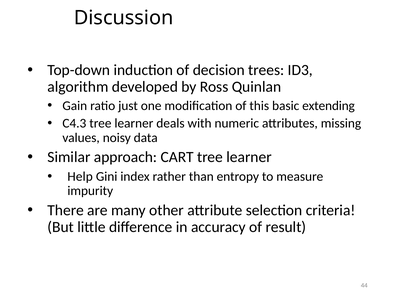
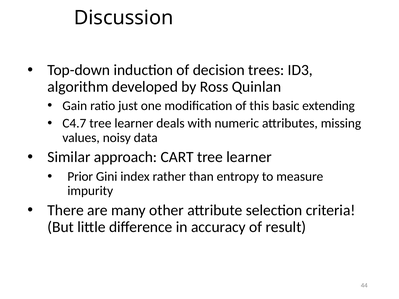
C4.3: C4.3 -> C4.7 (74, 123)
Help: Help -> Prior (80, 177)
